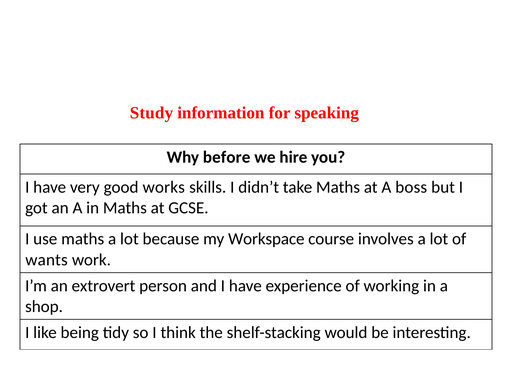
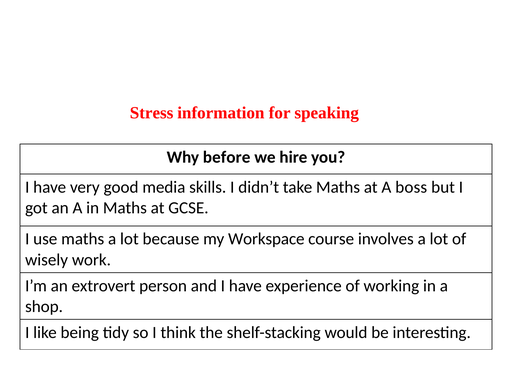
Study: Study -> Stress (152, 113)
works: works -> media (164, 187)
wants: wants -> wisely (47, 260)
